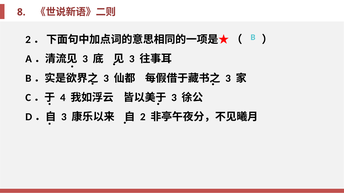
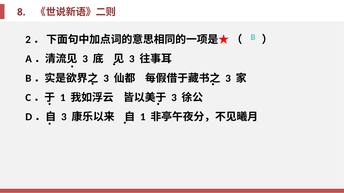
4: 4 -> 1 (63, 98)
2: 2 -> 1 (143, 117)
